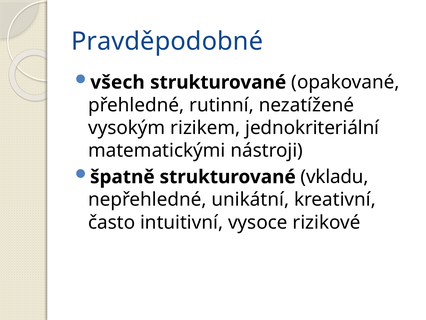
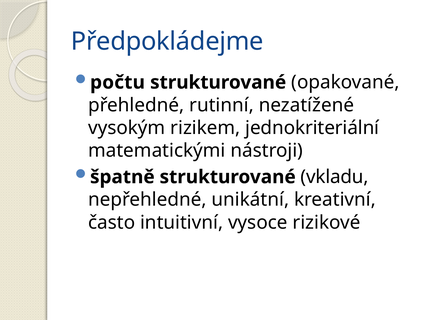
Pravděpodobné: Pravděpodobné -> Předpokládejme (167, 41)
všech: všech -> počtu (118, 82)
